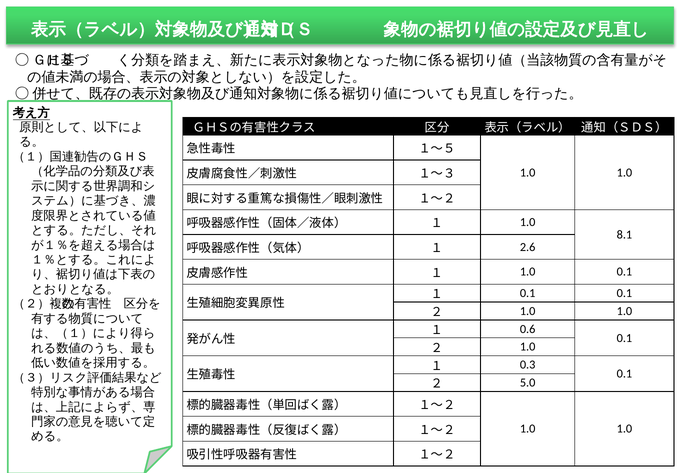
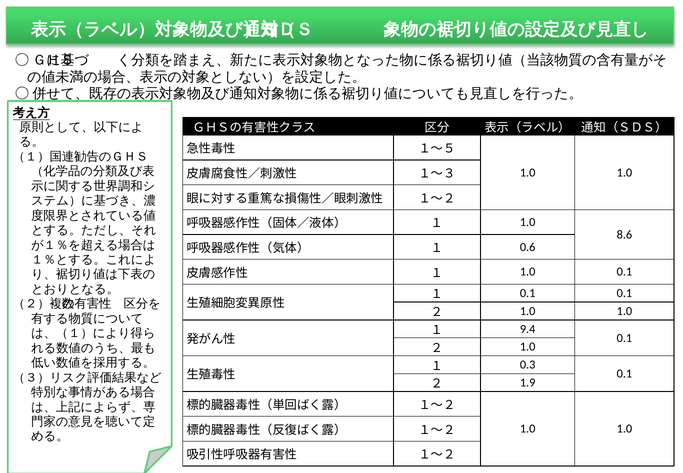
8.1: 8.1 -> 8.6 (624, 235)
2.6: 2.6 -> 0.6 (528, 247)
0.6: 0.6 -> 9.4 (528, 329)
5.0: 5.0 -> 1.9 (528, 383)
